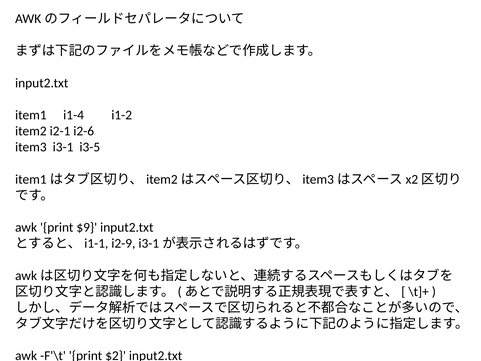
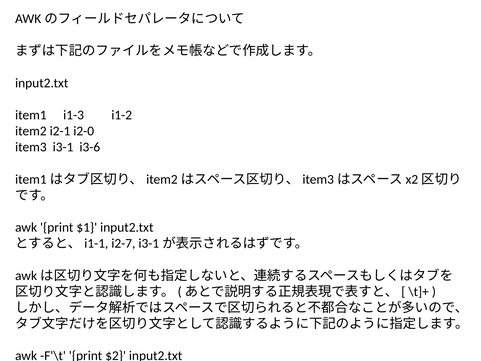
i1-4: i1-4 -> i1-3 (74, 115)
i2-6: i2-6 -> i2-0 (84, 131)
i3-5: i3-5 -> i3-6 (90, 147)
$9: $9 -> $1 (87, 227)
i2-9: i2-9 -> i2-7 (123, 243)
